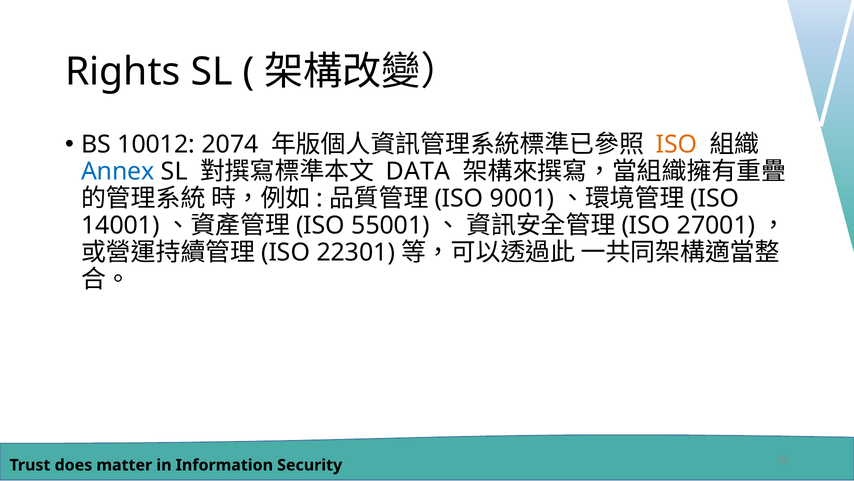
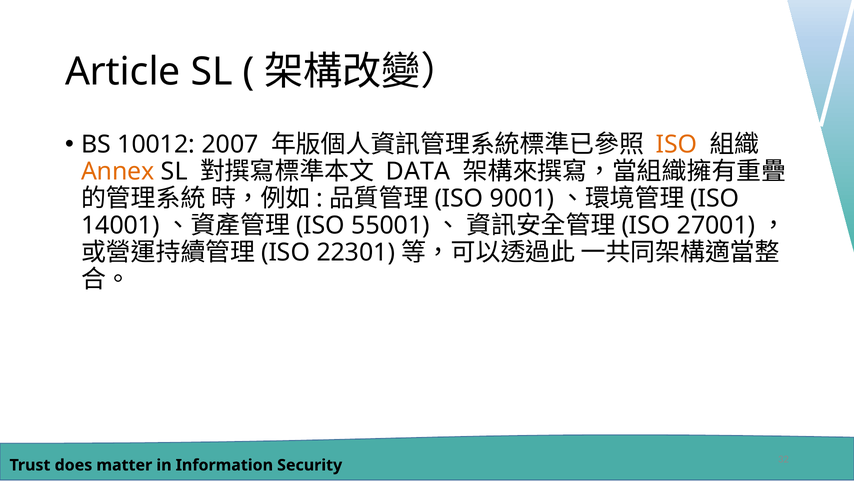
Rights: Rights -> Article (123, 72)
2074: 2074 -> 2007 (230, 144)
Annex colour: blue -> orange (118, 171)
